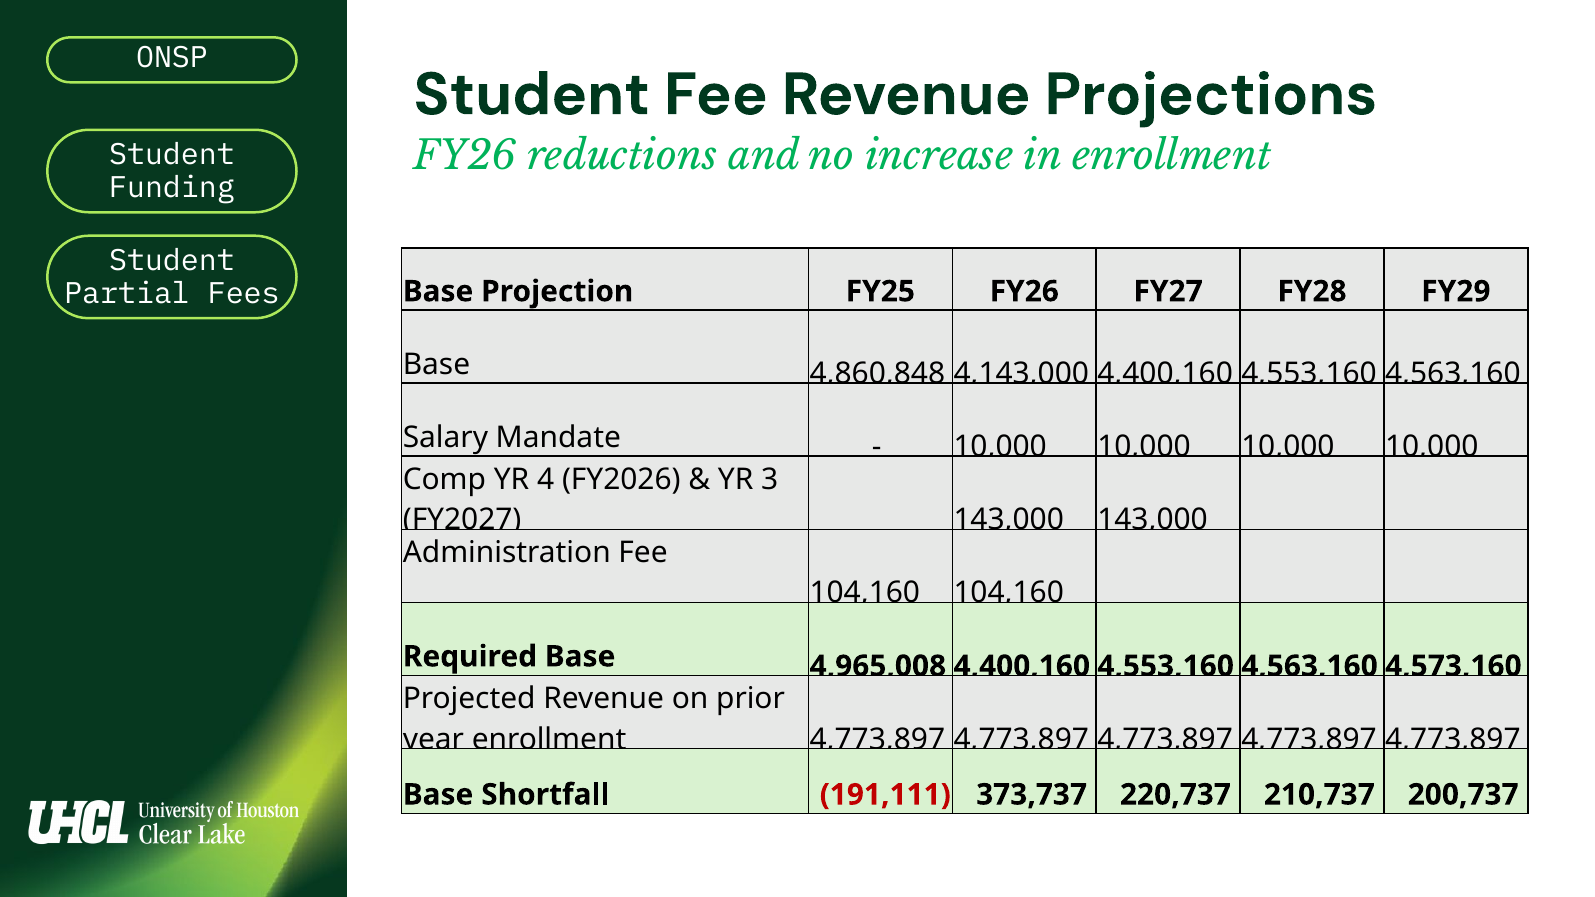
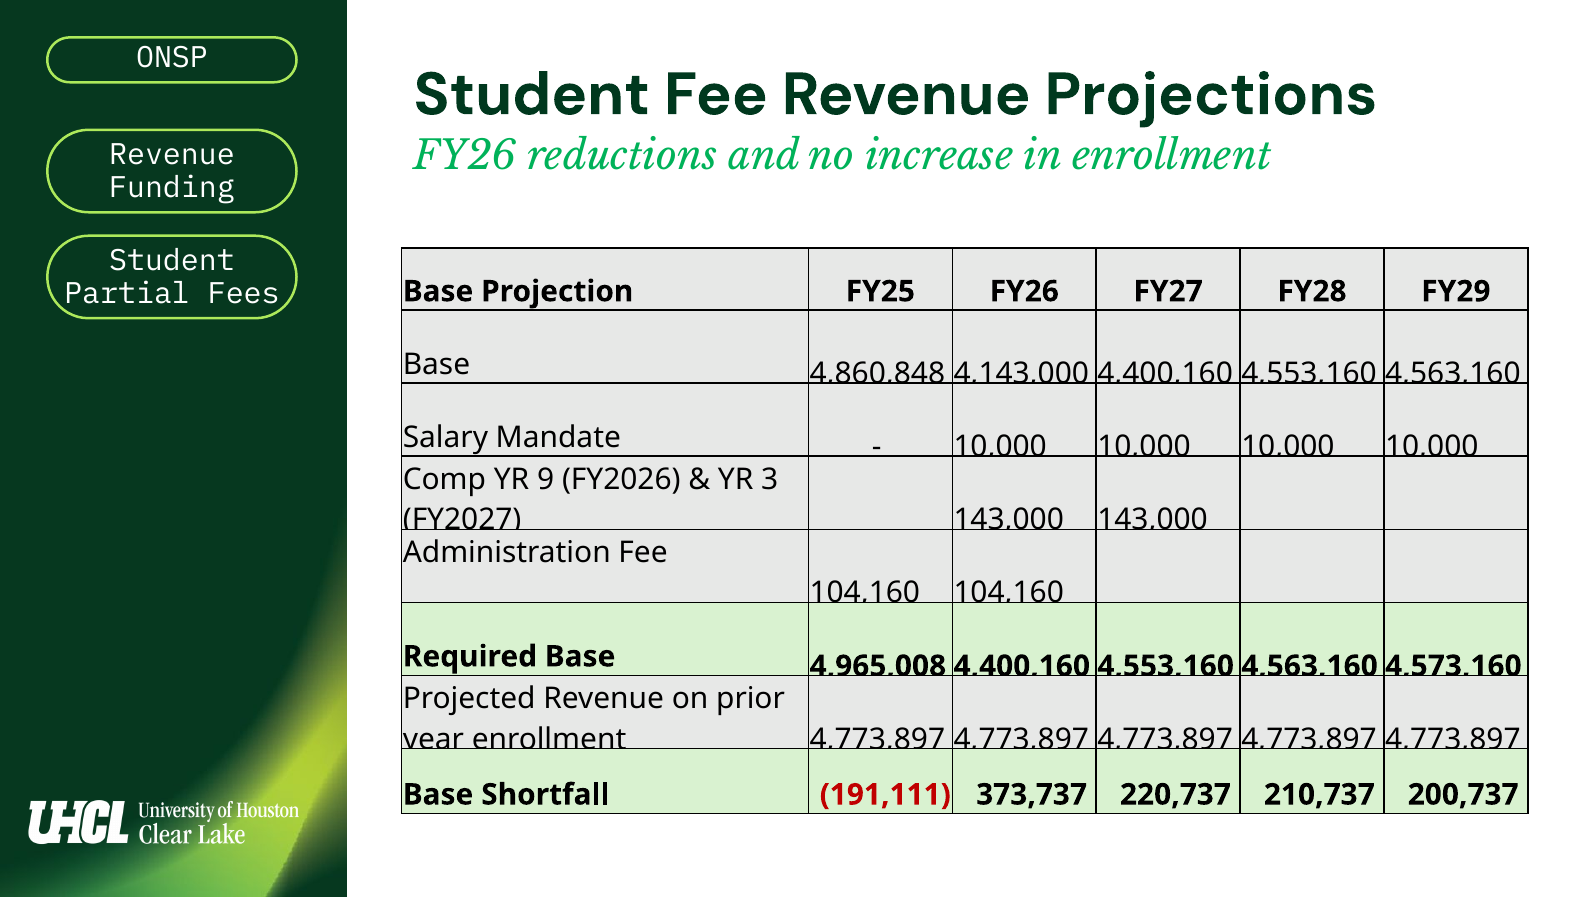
Student: Student -> Revenue (172, 155)
4: 4 -> 9 (546, 480)
